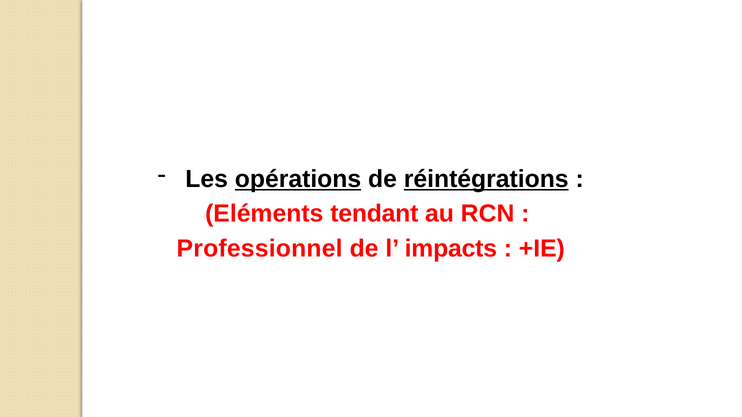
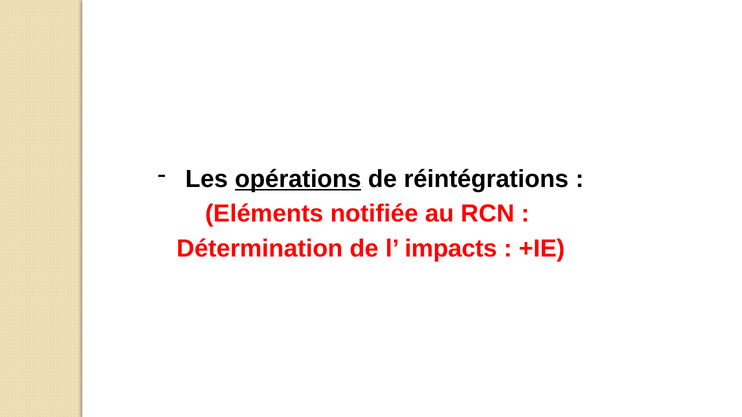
réintégrations underline: present -> none (486, 179)
tendant: tendant -> notifiée (374, 214)
Professionnel: Professionnel -> Détermination (260, 249)
